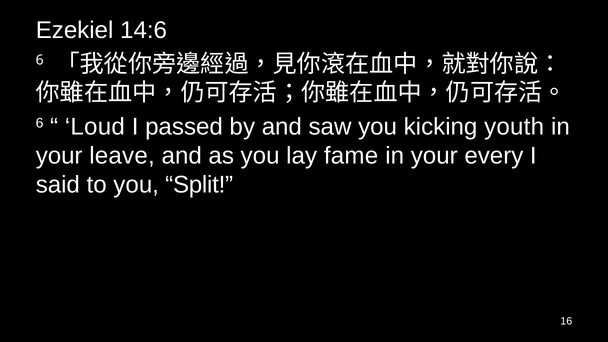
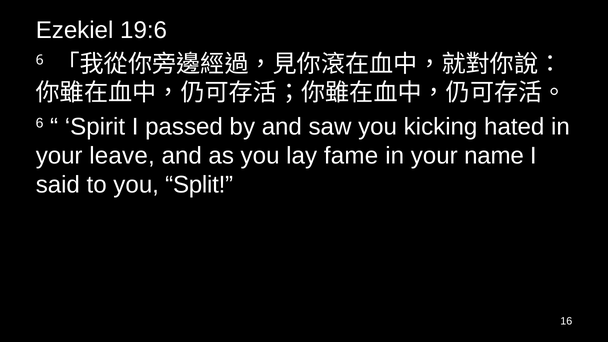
14:6: 14:6 -> 19:6 (144, 30)
Loud: Loud -> Spirit (95, 127)
youth: youth -> hated (514, 127)
every: every -> name (494, 156)
